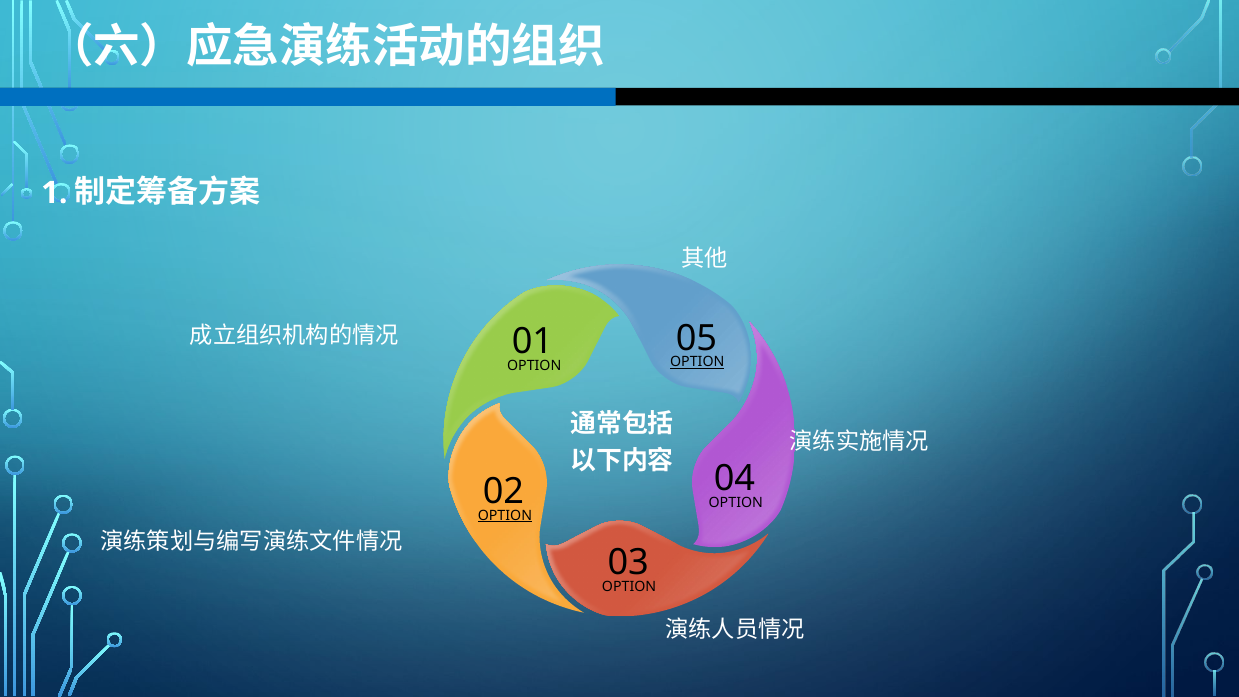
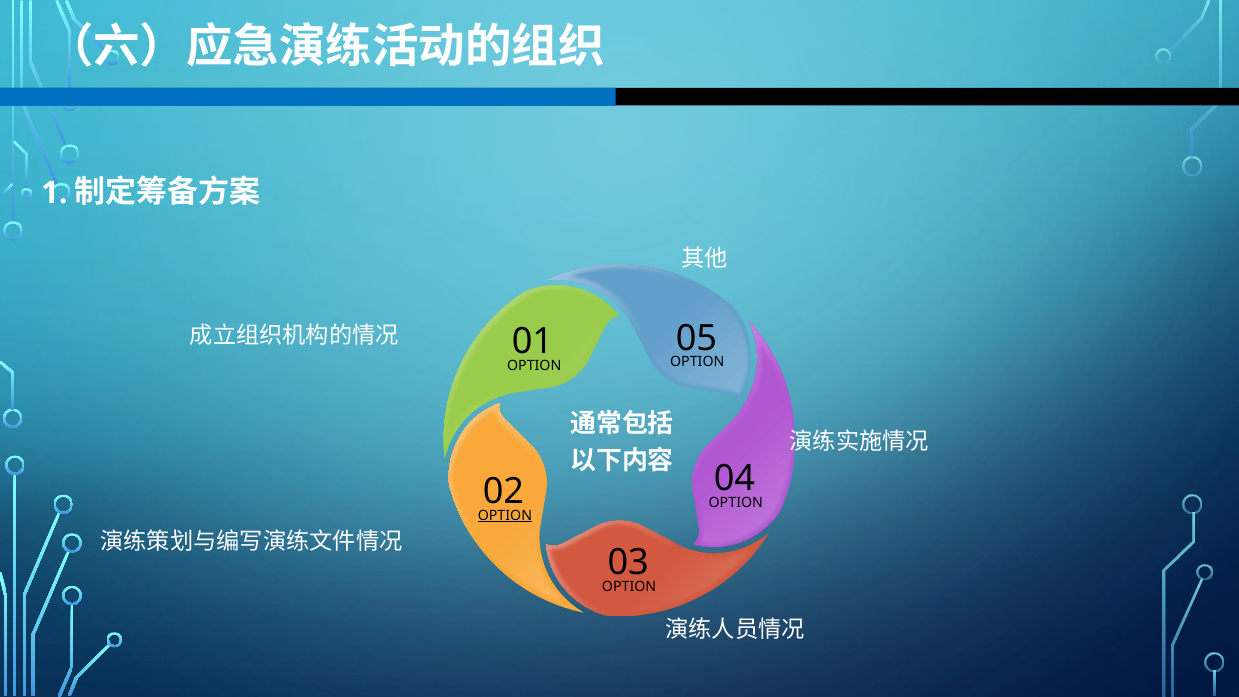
OPTION underline: present -> none (697, 362)
